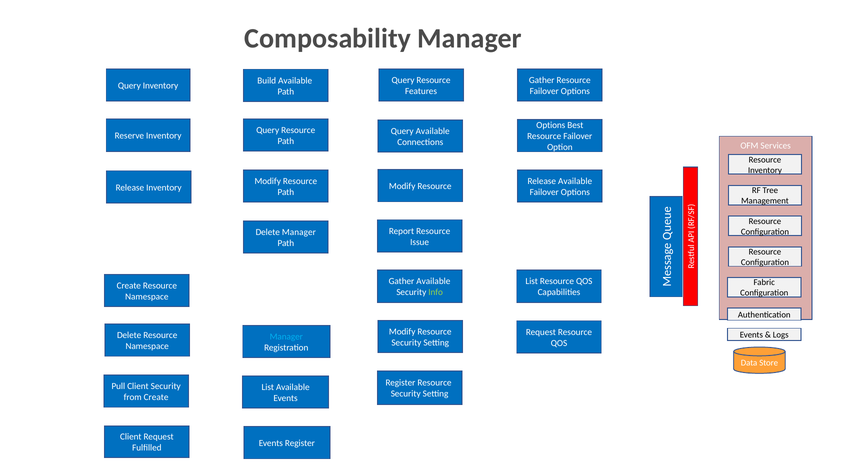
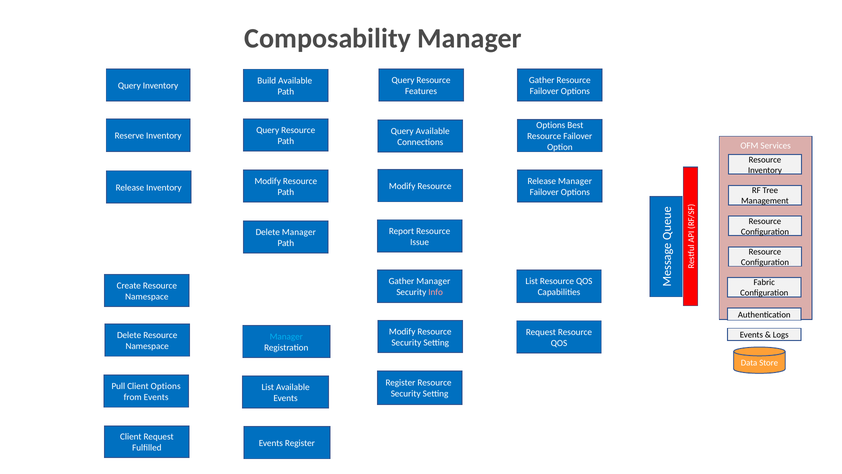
Release Available: Available -> Manager (575, 181)
Gather Available: Available -> Manager (433, 281)
Info colour: light green -> pink (436, 292)
Client Security: Security -> Options (166, 386)
from Create: Create -> Events (156, 397)
